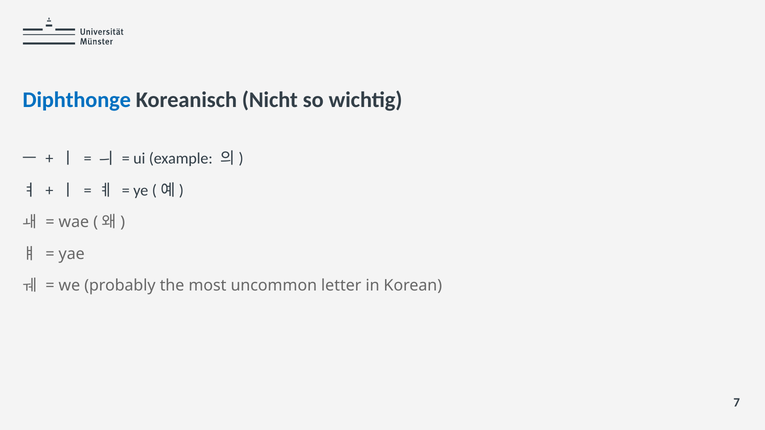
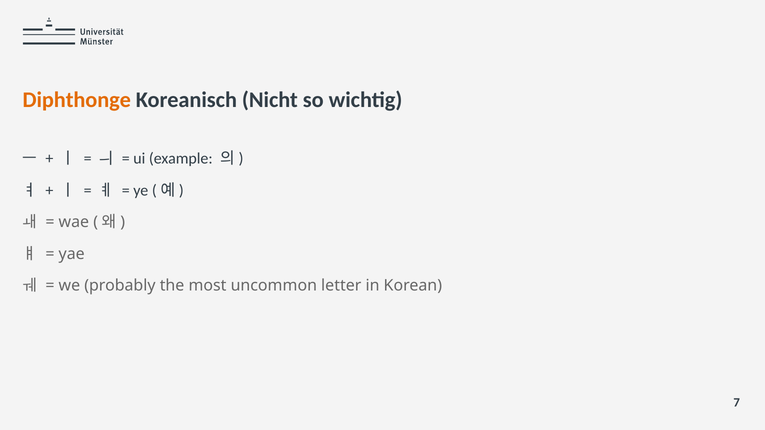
Diphthonge colour: blue -> orange (77, 100)
